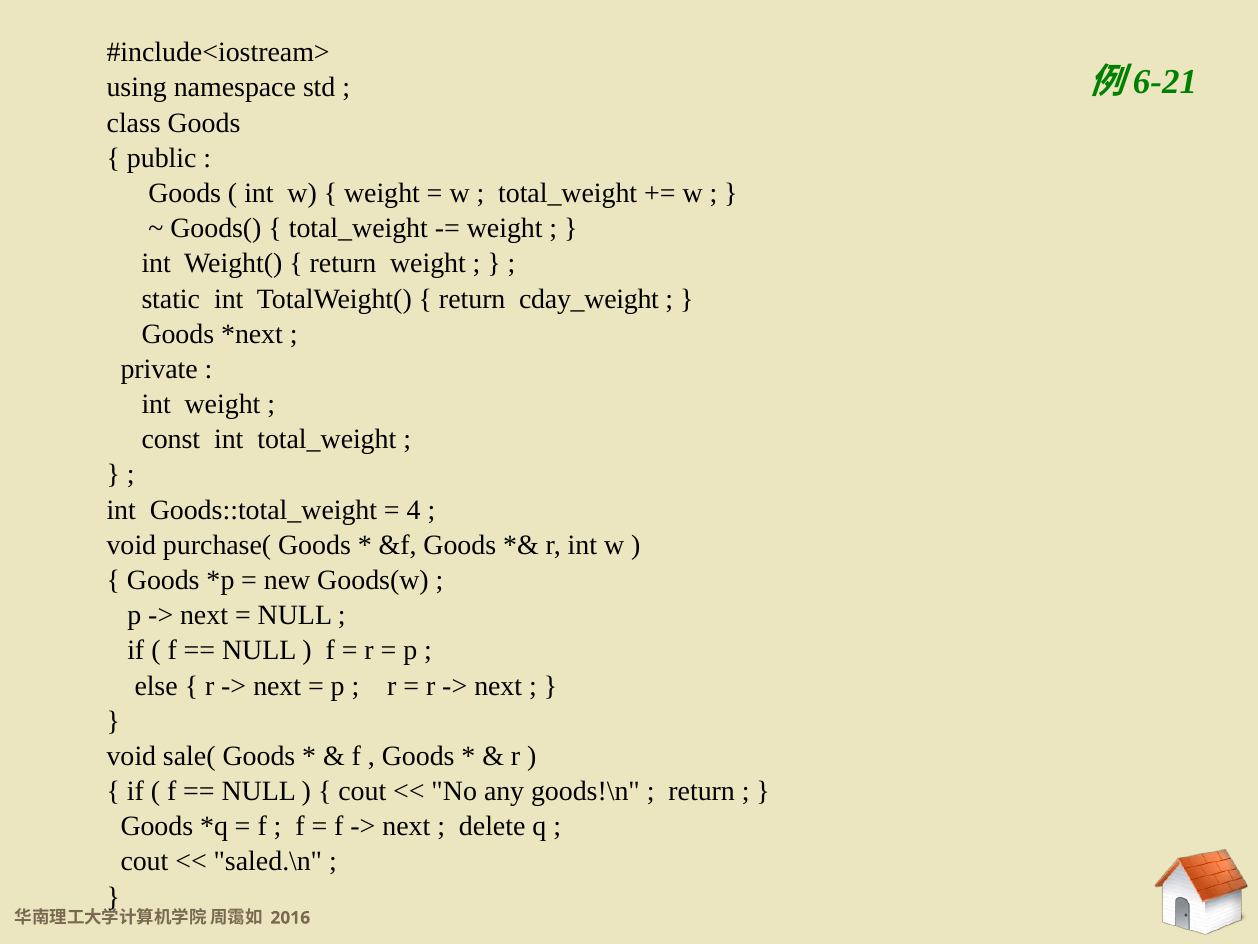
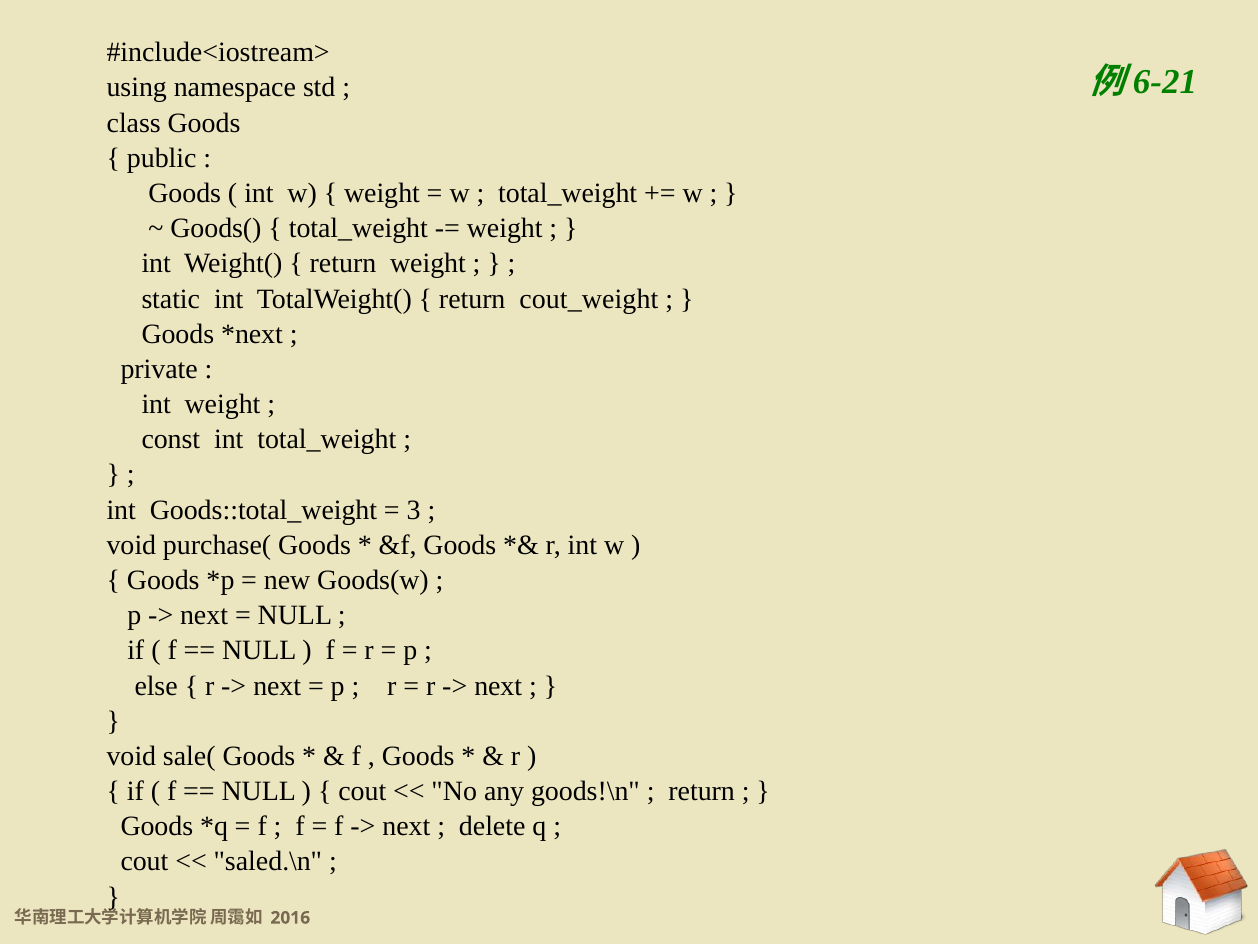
cday_weight: cday_weight -> cout_weight (589, 299)
4: 4 -> 3 (414, 510)
